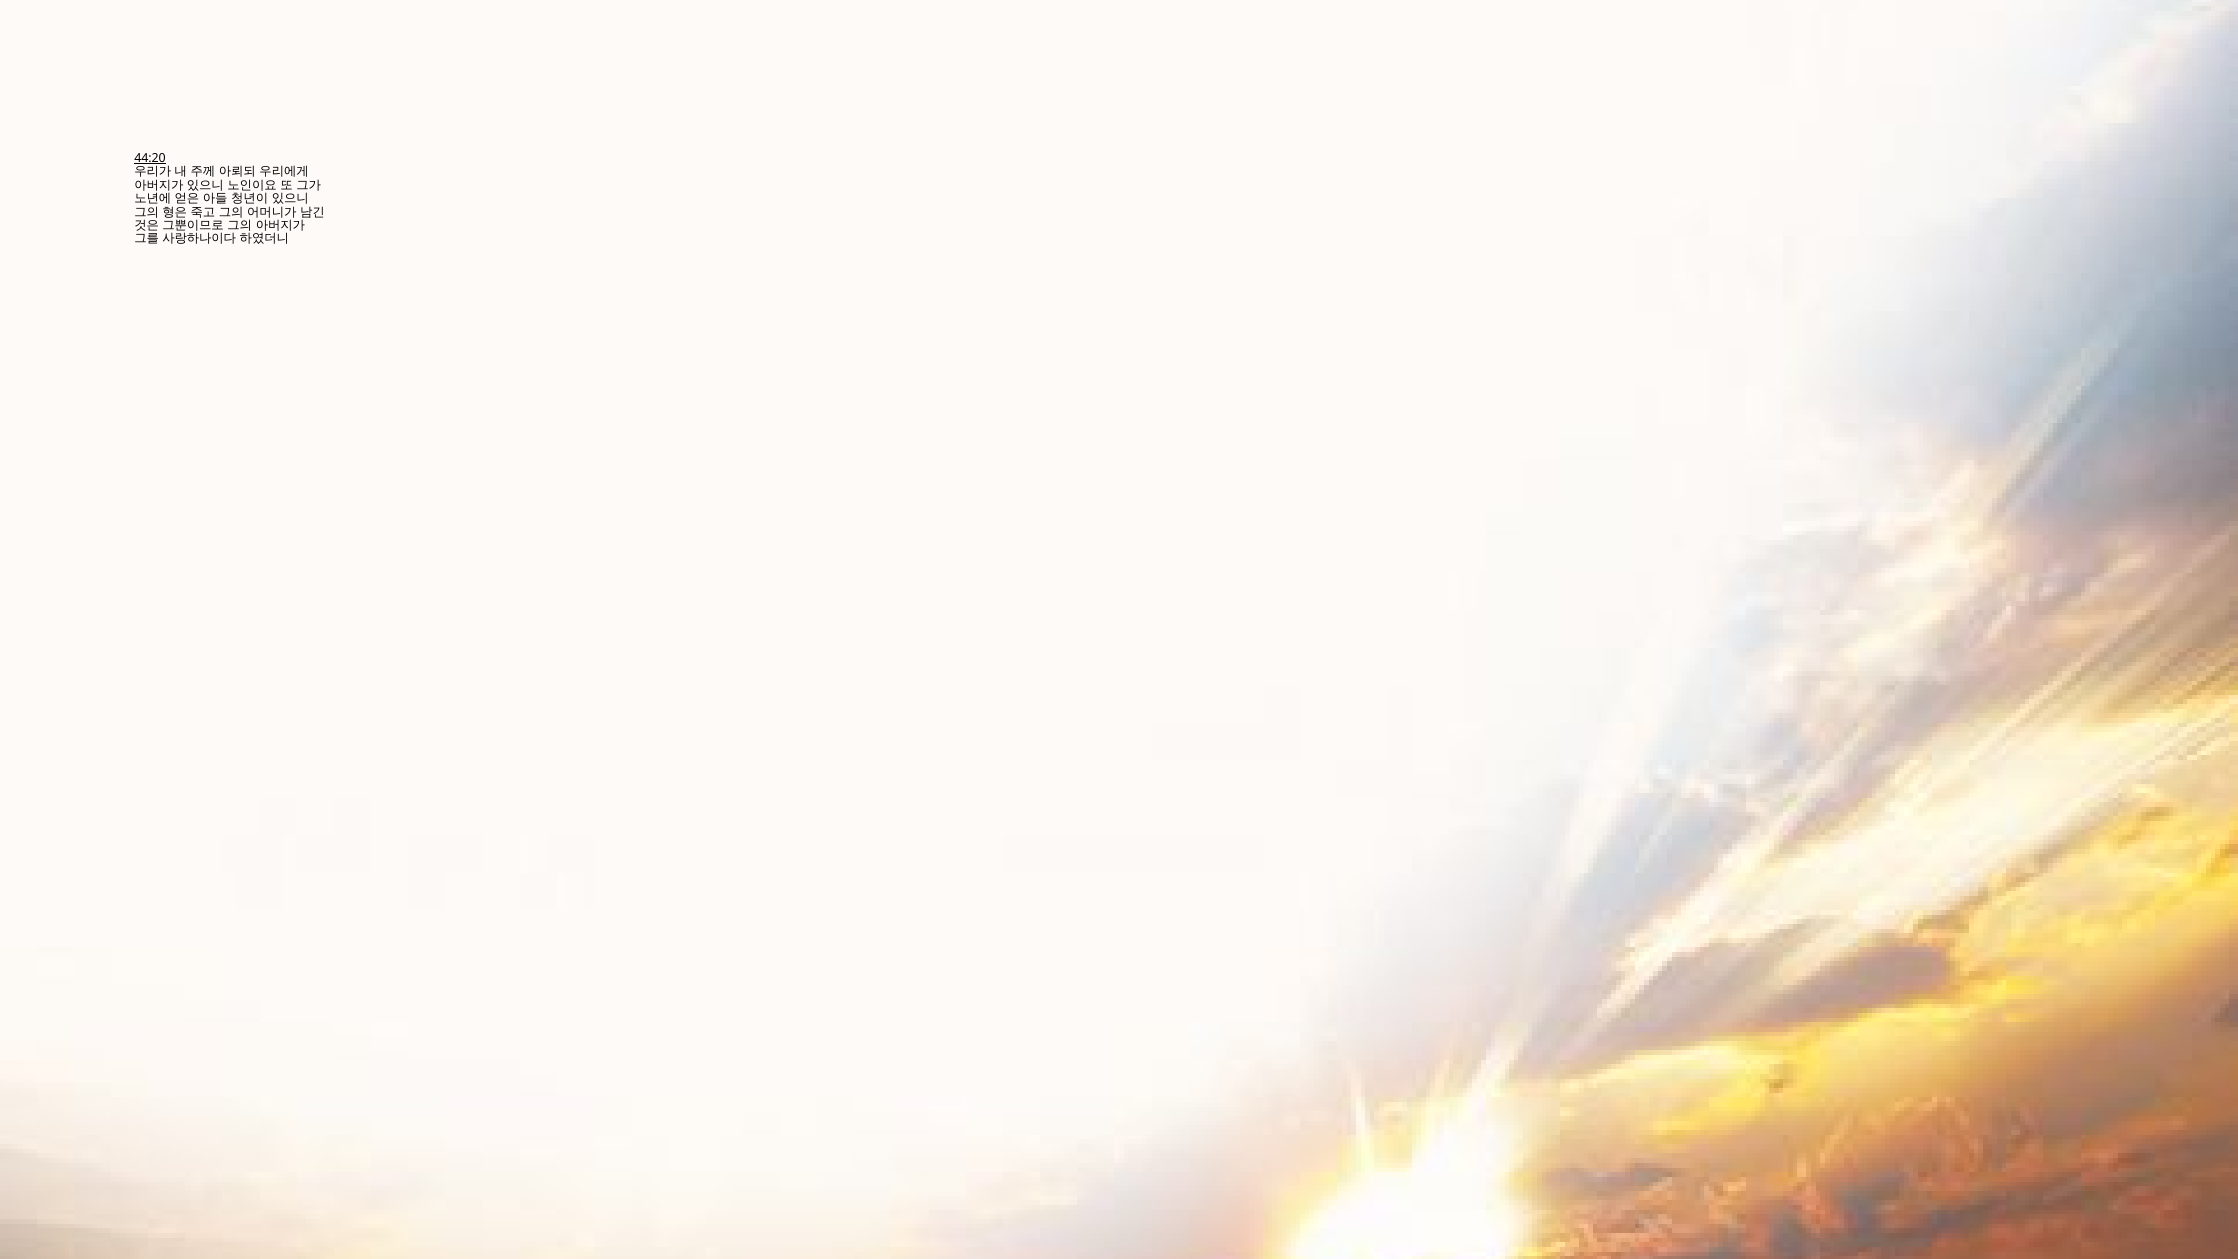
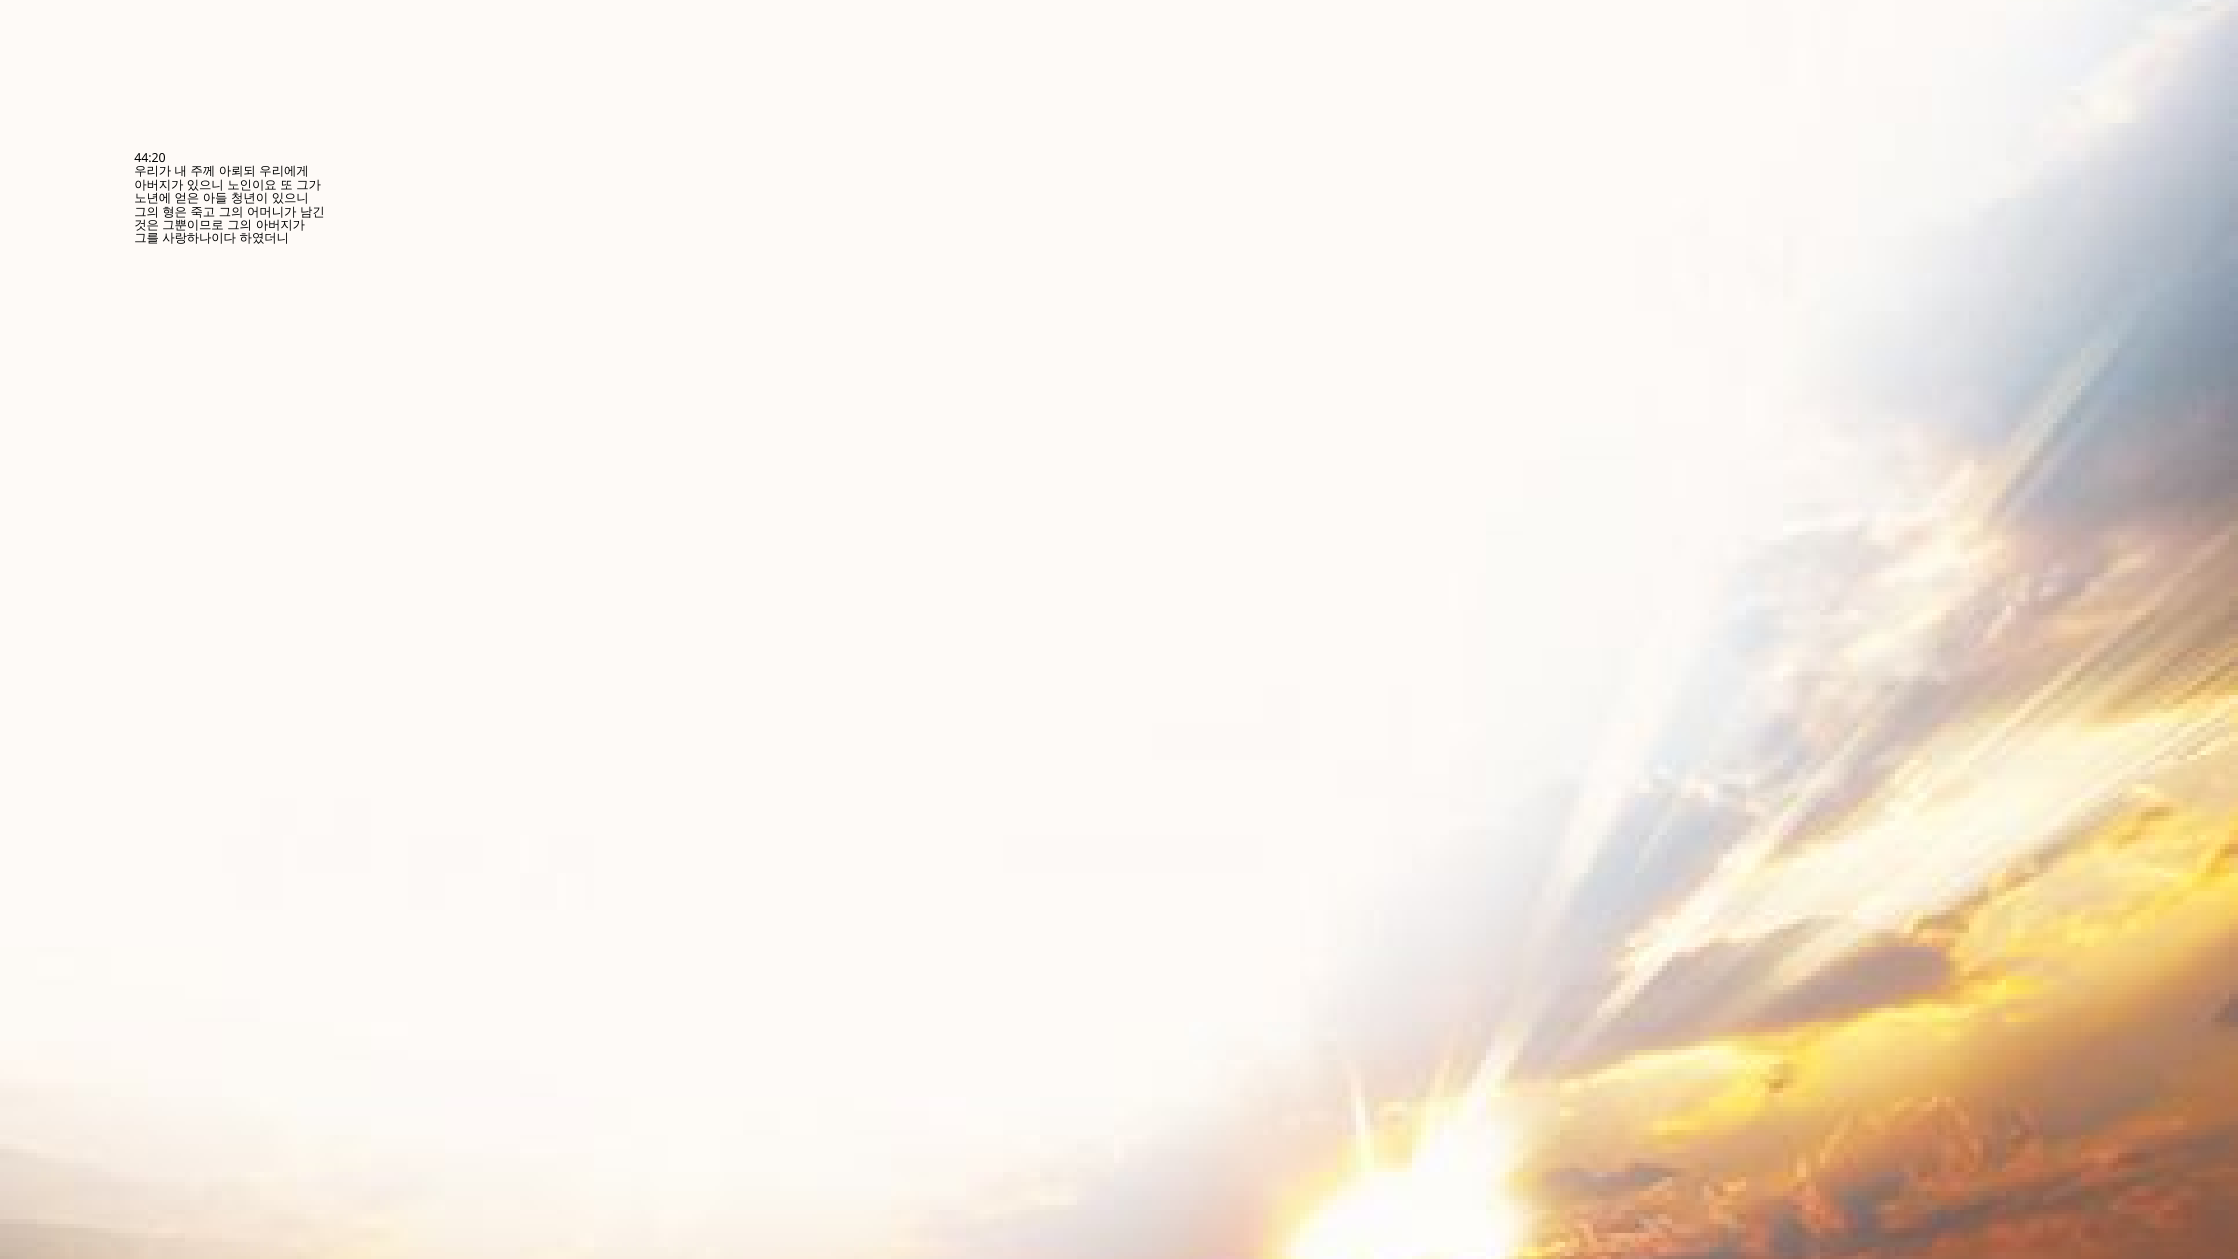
44:20 underline: present -> none (150, 158)
